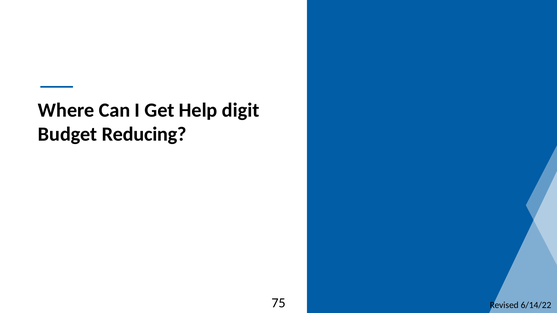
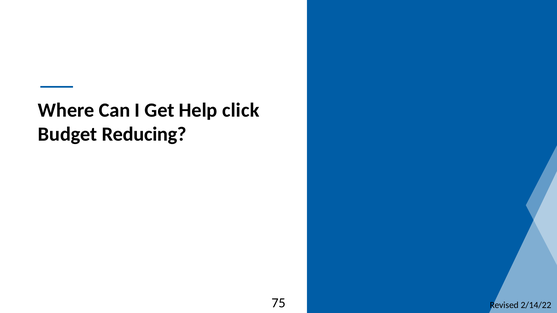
digit: digit -> click (241, 110)
6/14/22: 6/14/22 -> 2/14/22 (536, 305)
